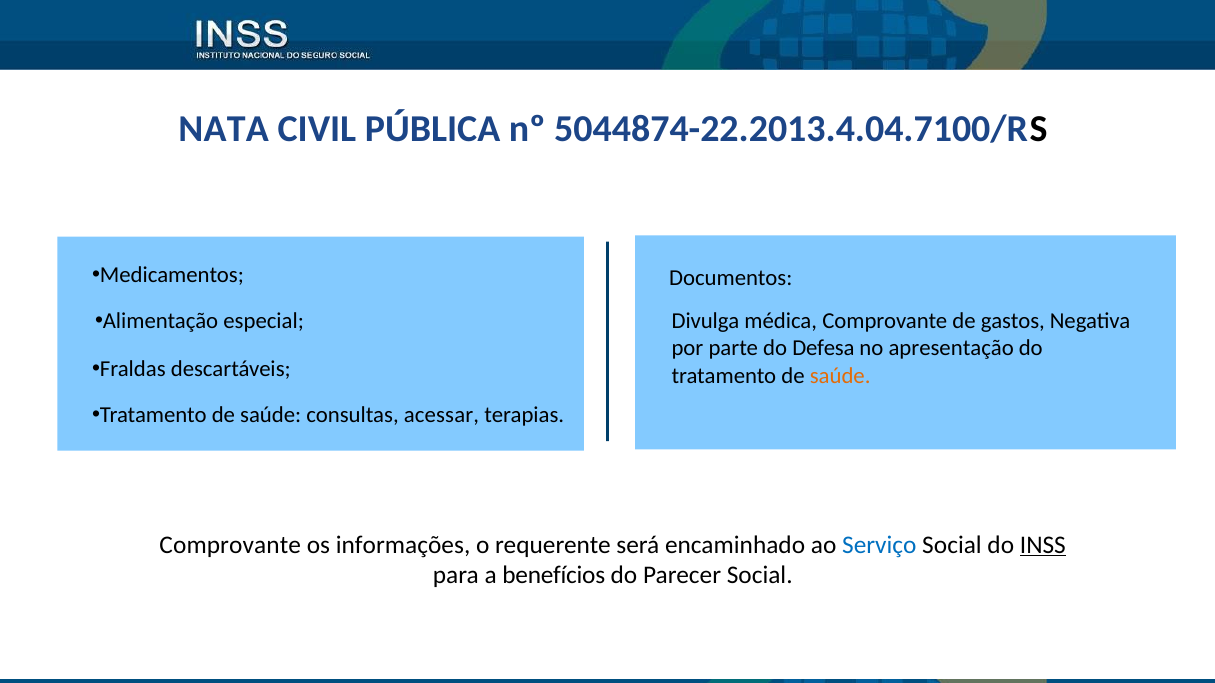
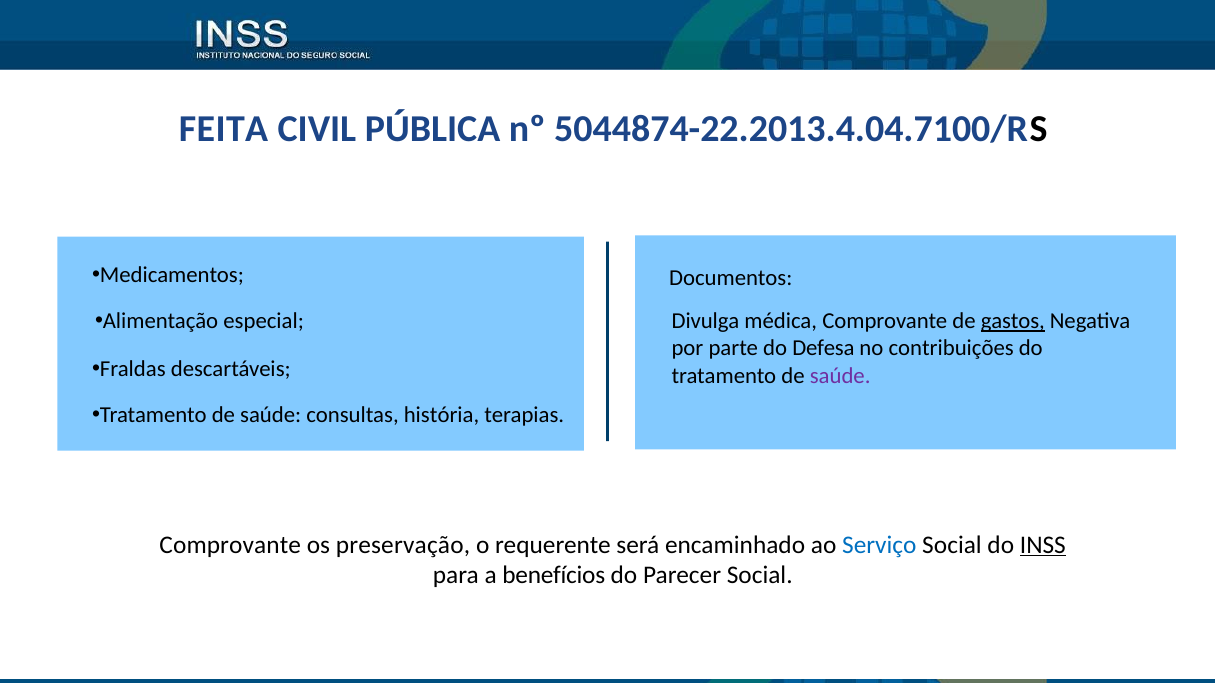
NATA: NATA -> FEITA (224, 129)
gastos underline: none -> present (1013, 321)
apresentação: apresentação -> contribuições (951, 349)
saúde colour: orange -> purple (840, 376)
acessar: acessar -> história (442, 416)
informações: informações -> preservação (403, 545)
